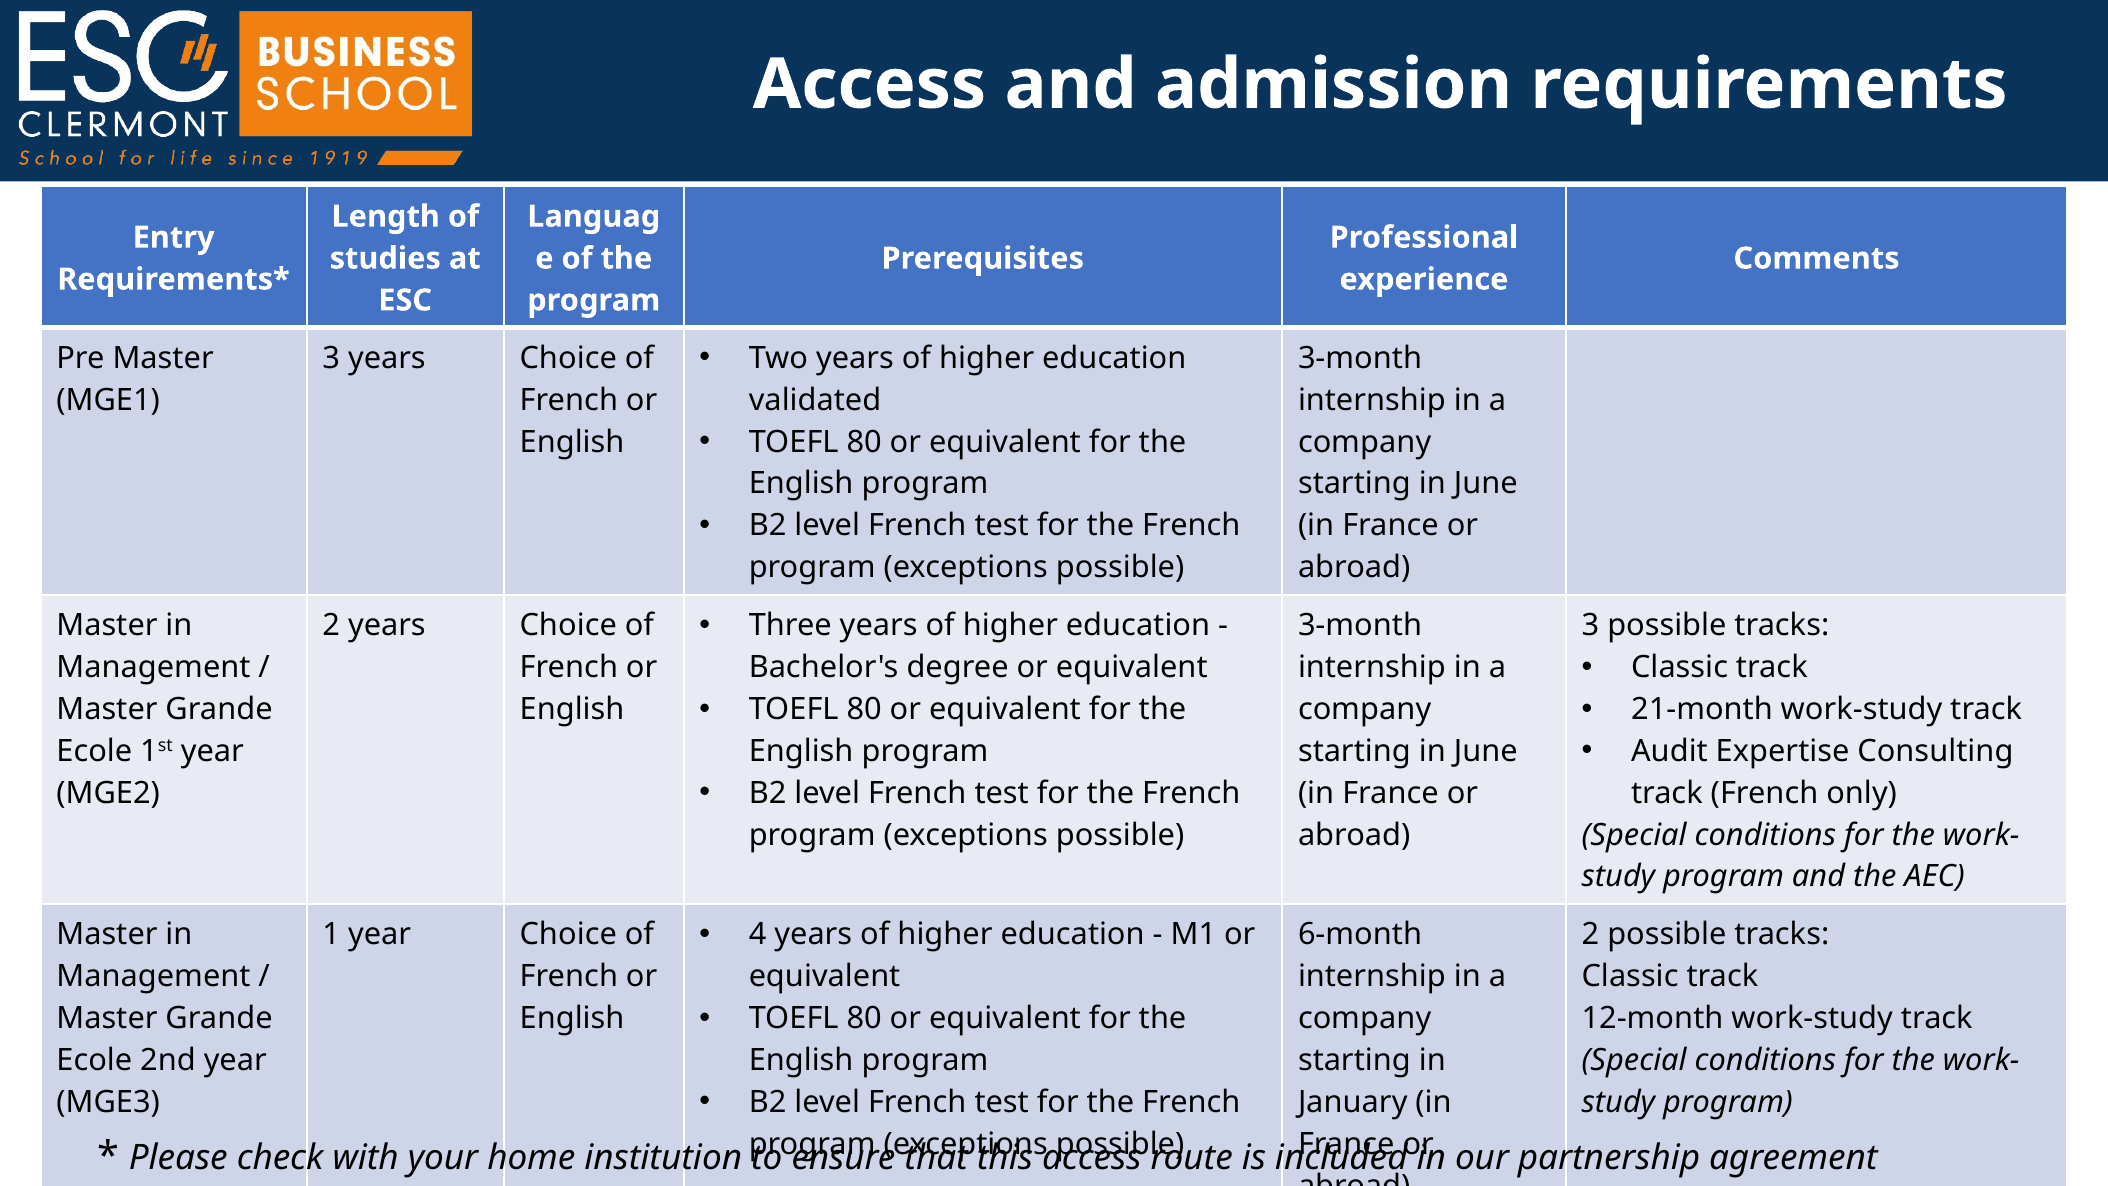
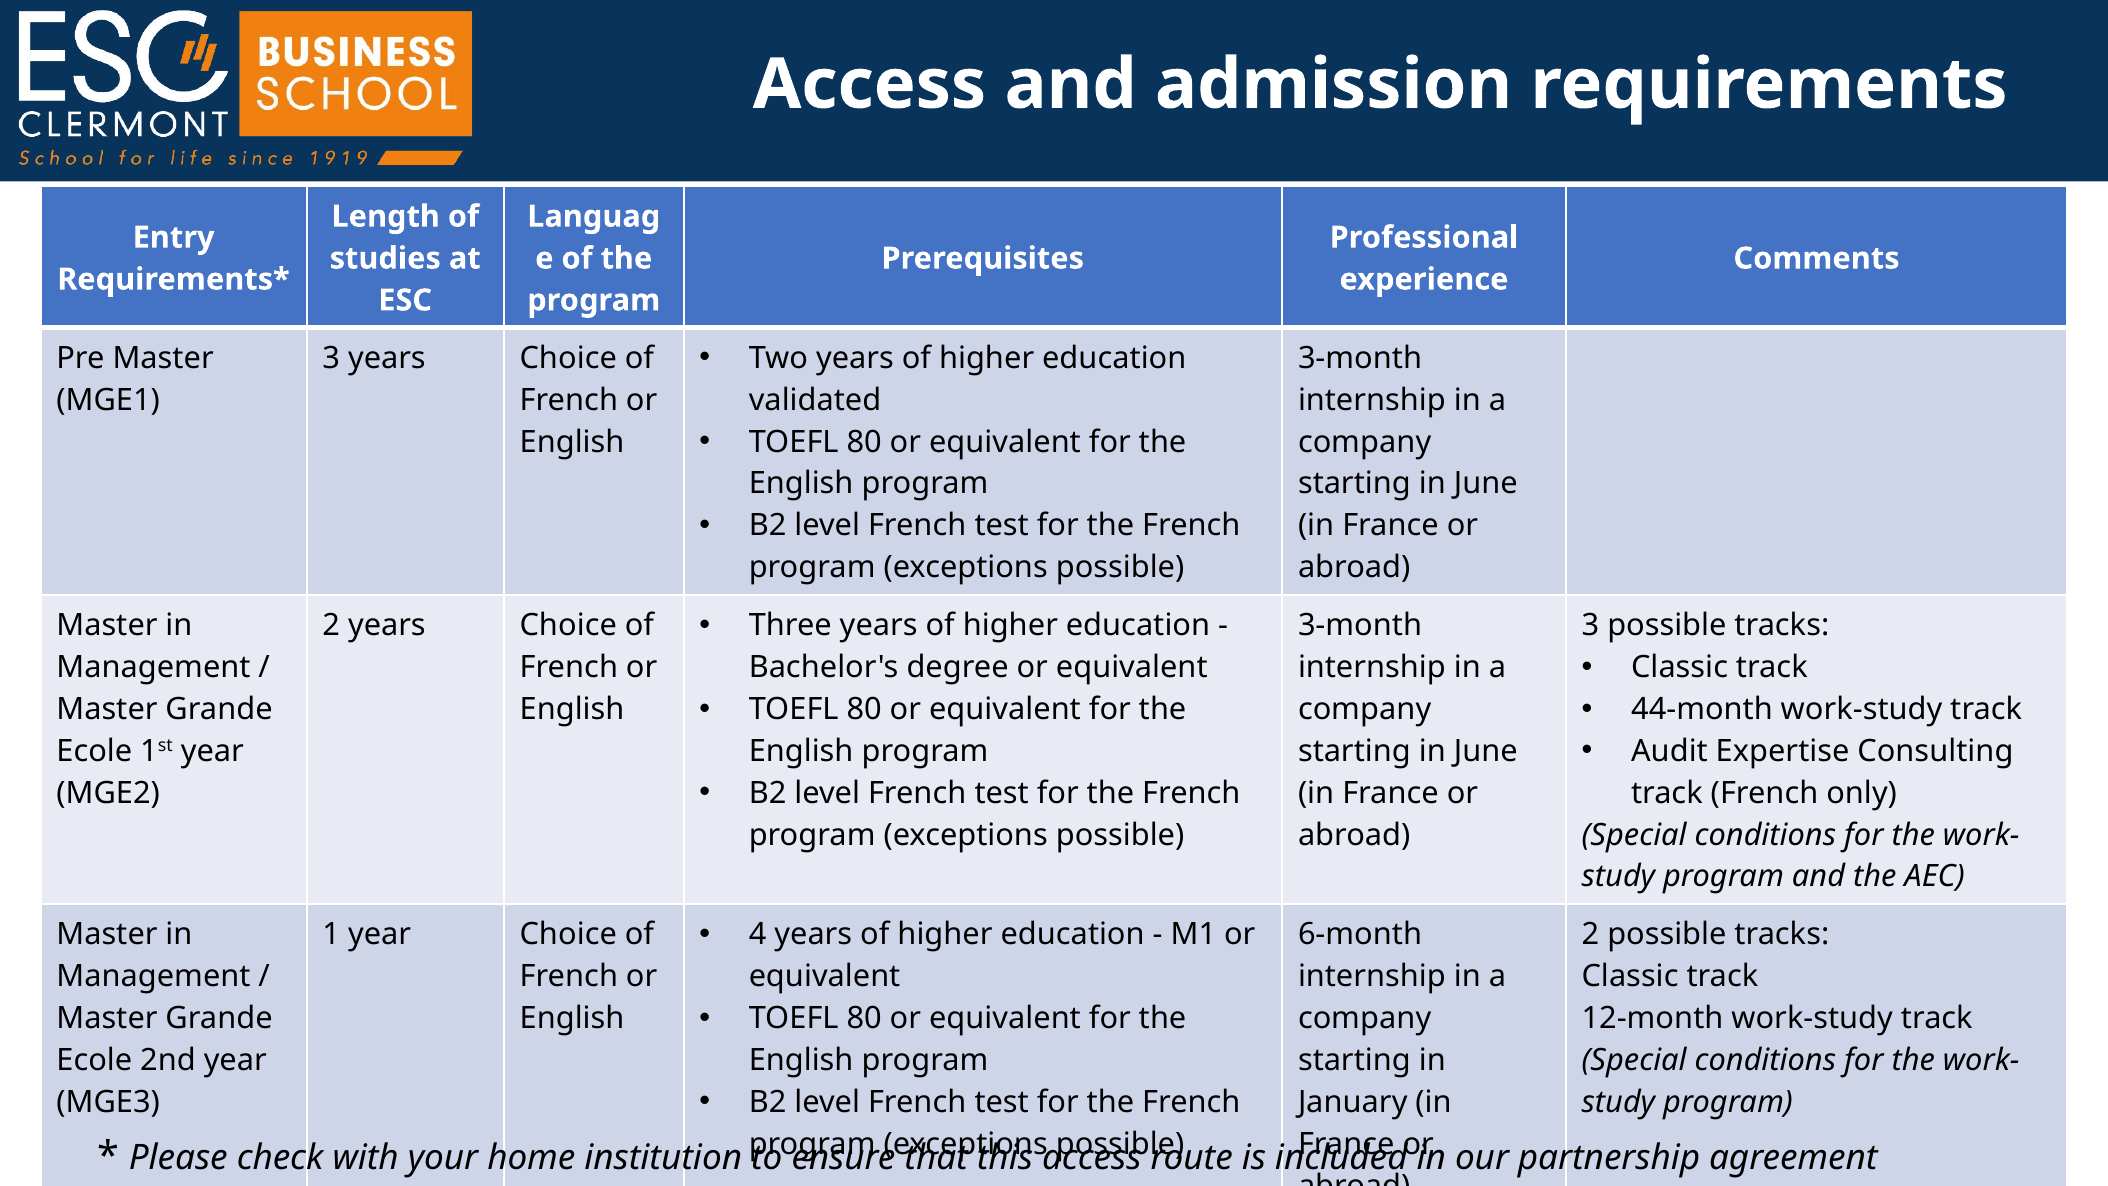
21-month: 21-month -> 44-month (1702, 709)
